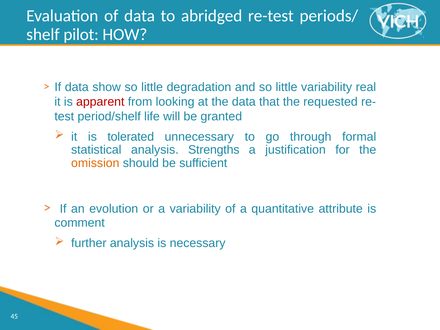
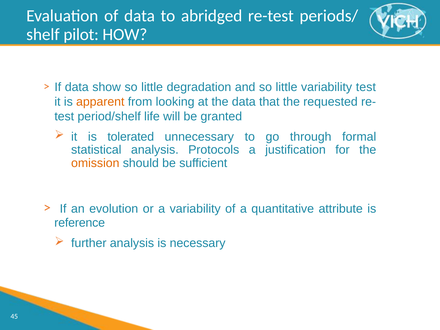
variability real: real -> test (366, 87)
apparent colour: red -> orange (100, 102)
Strengths: Strengths -> Protocols (214, 150)
comment: comment -> reference (80, 223)
